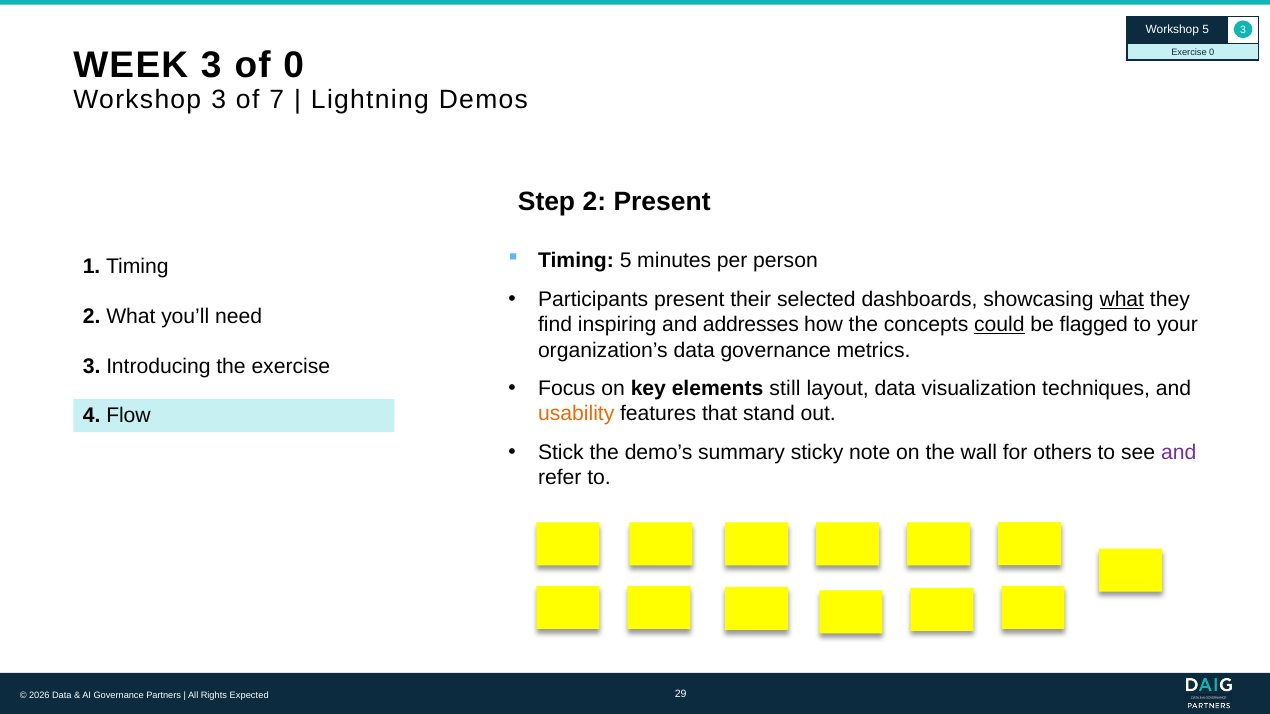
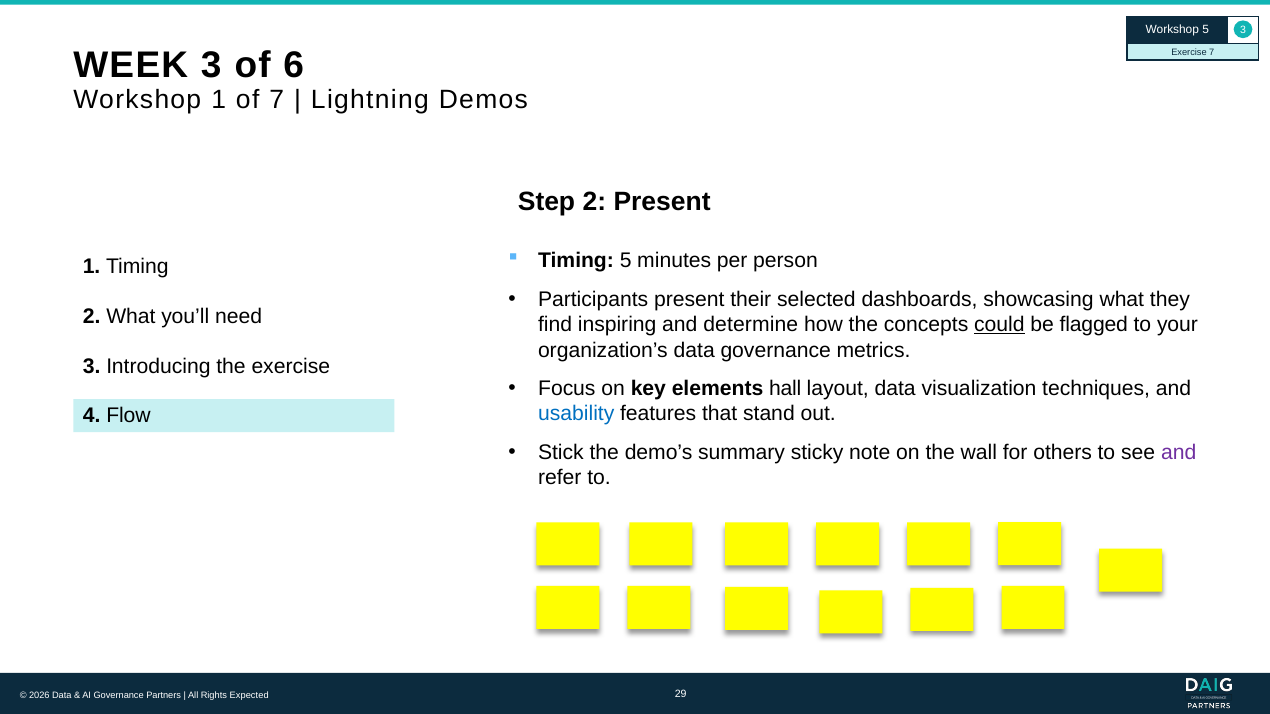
Exercise 0: 0 -> 7 (1212, 53)
of 0: 0 -> 6 (294, 66)
Workshop 3: 3 -> 1 (219, 100)
what underline: present -> none (1122, 299)
addresses: addresses -> determine (751, 325)
still: still -> hall (785, 389)
usability colour: orange -> blue (576, 414)
